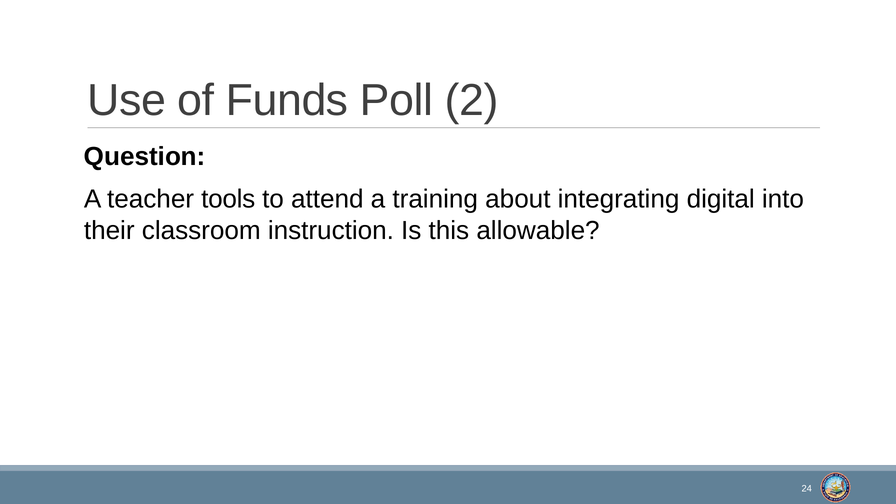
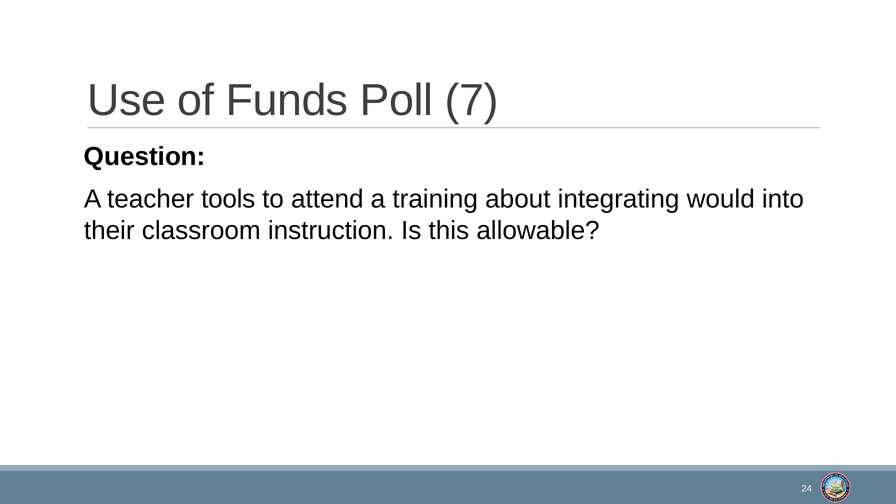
2: 2 -> 7 (472, 100)
digital: digital -> would (721, 199)
